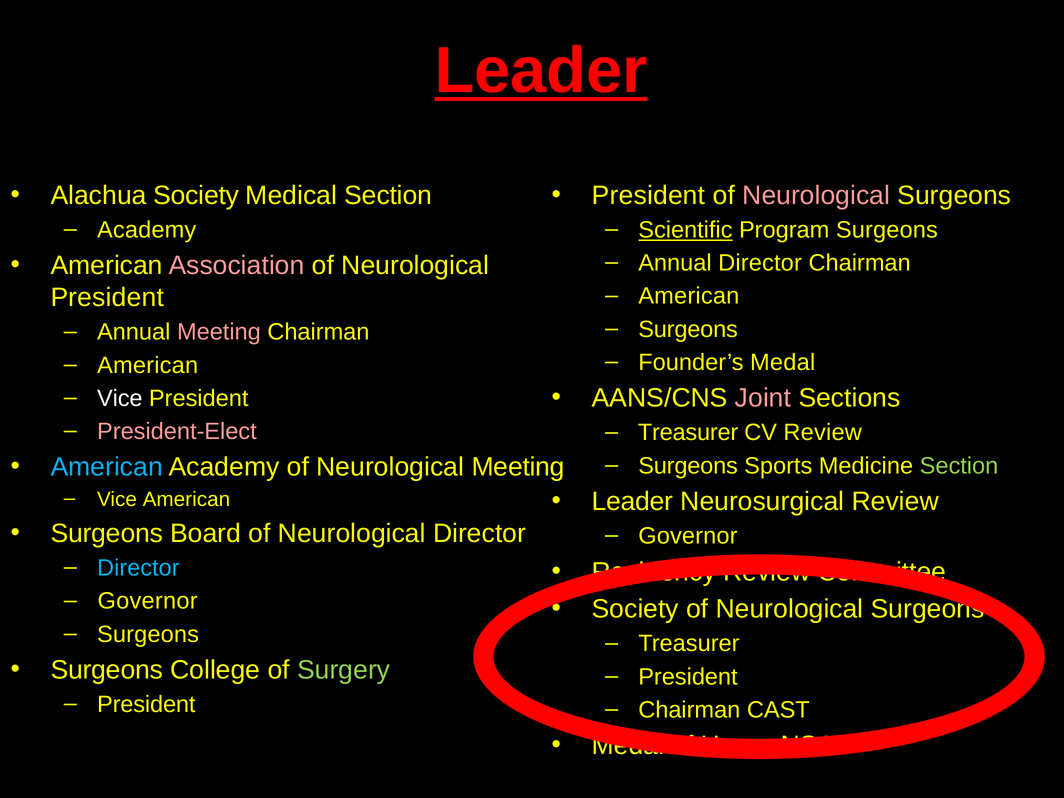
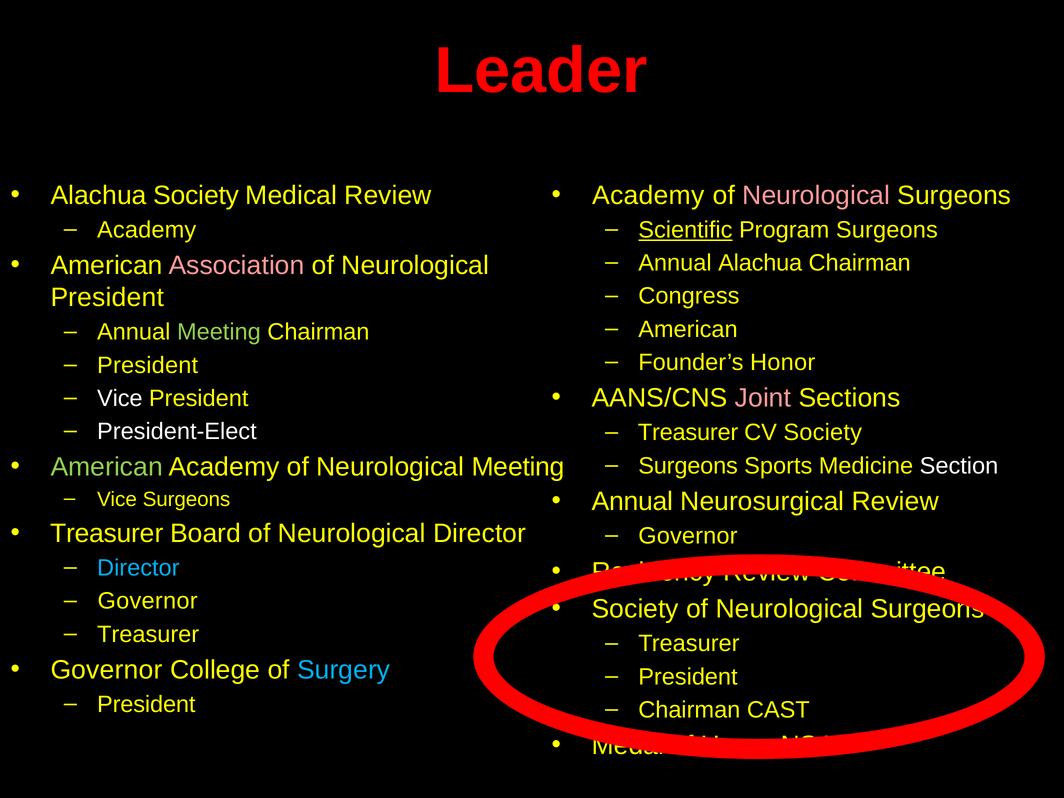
Leader underline: present -> none (541, 71)
Medical Section: Section -> Review (388, 195)
President: President -> Academy (648, 195)
Annual Director: Director -> Alachua (760, 263)
American: American -> Congress (689, 296)
Surgeons: Surgeons -> American (688, 329)
Meeting colour: pink -> light green (219, 332)
Founder’s Medal: Medal -> Honor (783, 362)
American: American -> President (148, 365)
President-Elect colour: pink -> white (177, 431)
CV Review: Review -> Society (823, 433)
American colour: light blue -> light green (107, 467)
Section colour: light green -> white (959, 466)
Leader: Leader -> Annual (633, 501)
Vice American: American -> Surgeons (186, 499)
Surgeons: Surgeons -> Treasurer (107, 533)
Surgeons: Surgeons -> Treasurer (148, 634)
Surgeons: Surgeons -> Governor (107, 670)
Surgery colour: light green -> light blue (344, 670)
